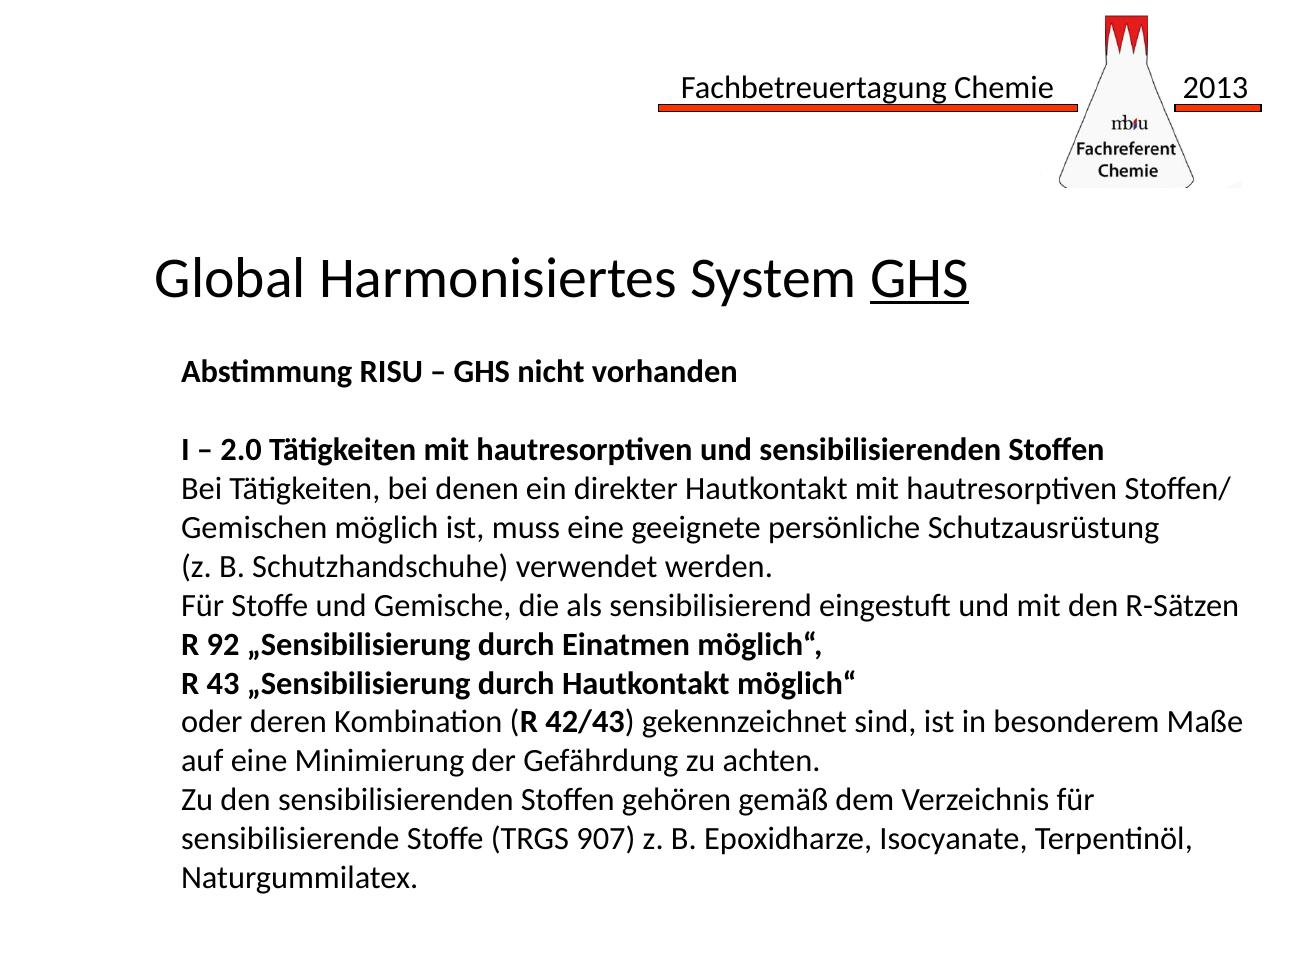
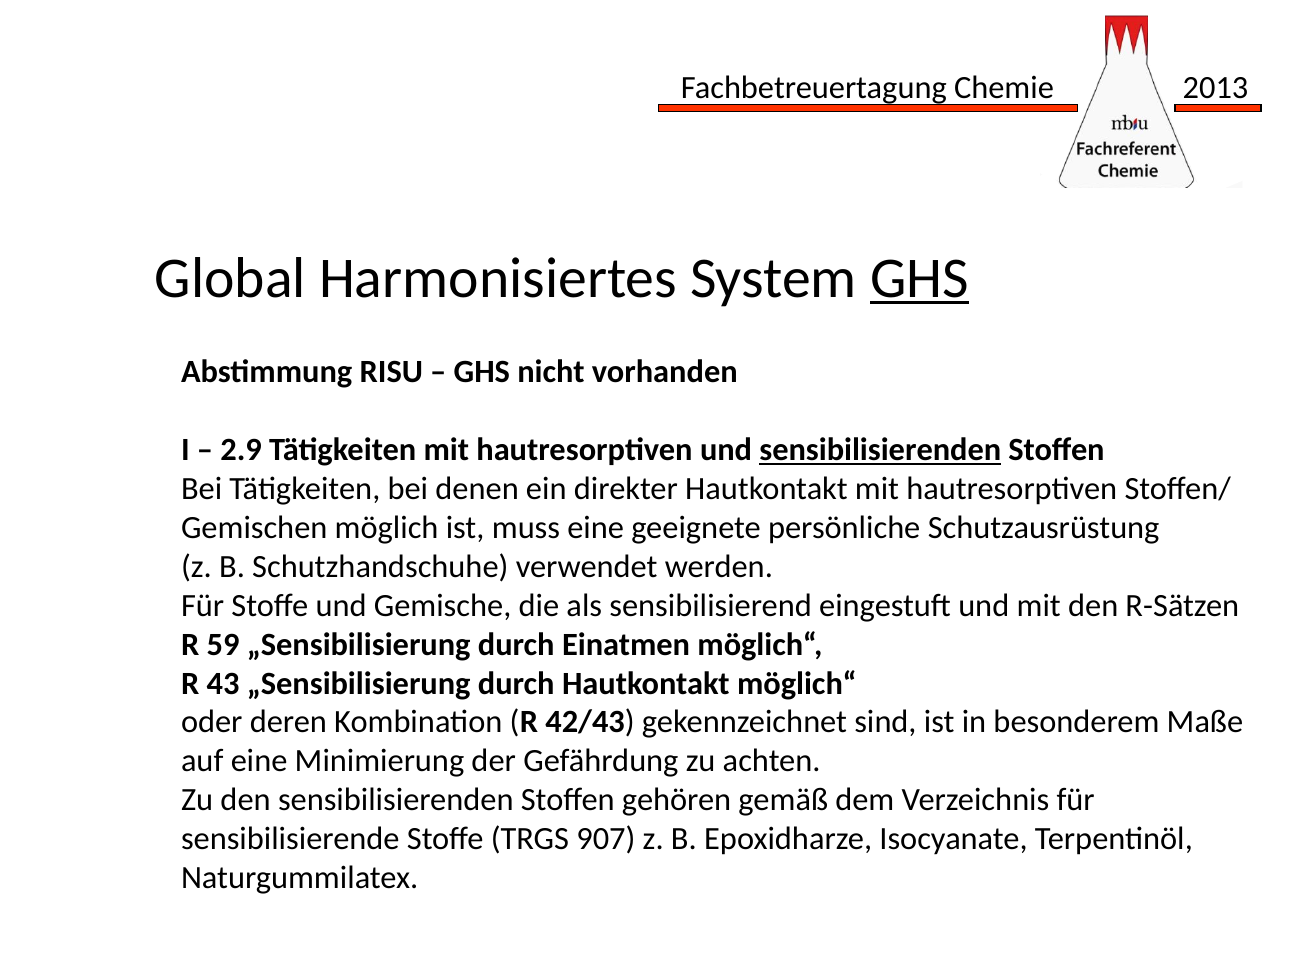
2.0: 2.0 -> 2.9 (241, 450)
sensibilisierenden underline: none -> present (880, 450)
92: 92 -> 59 (223, 645)
